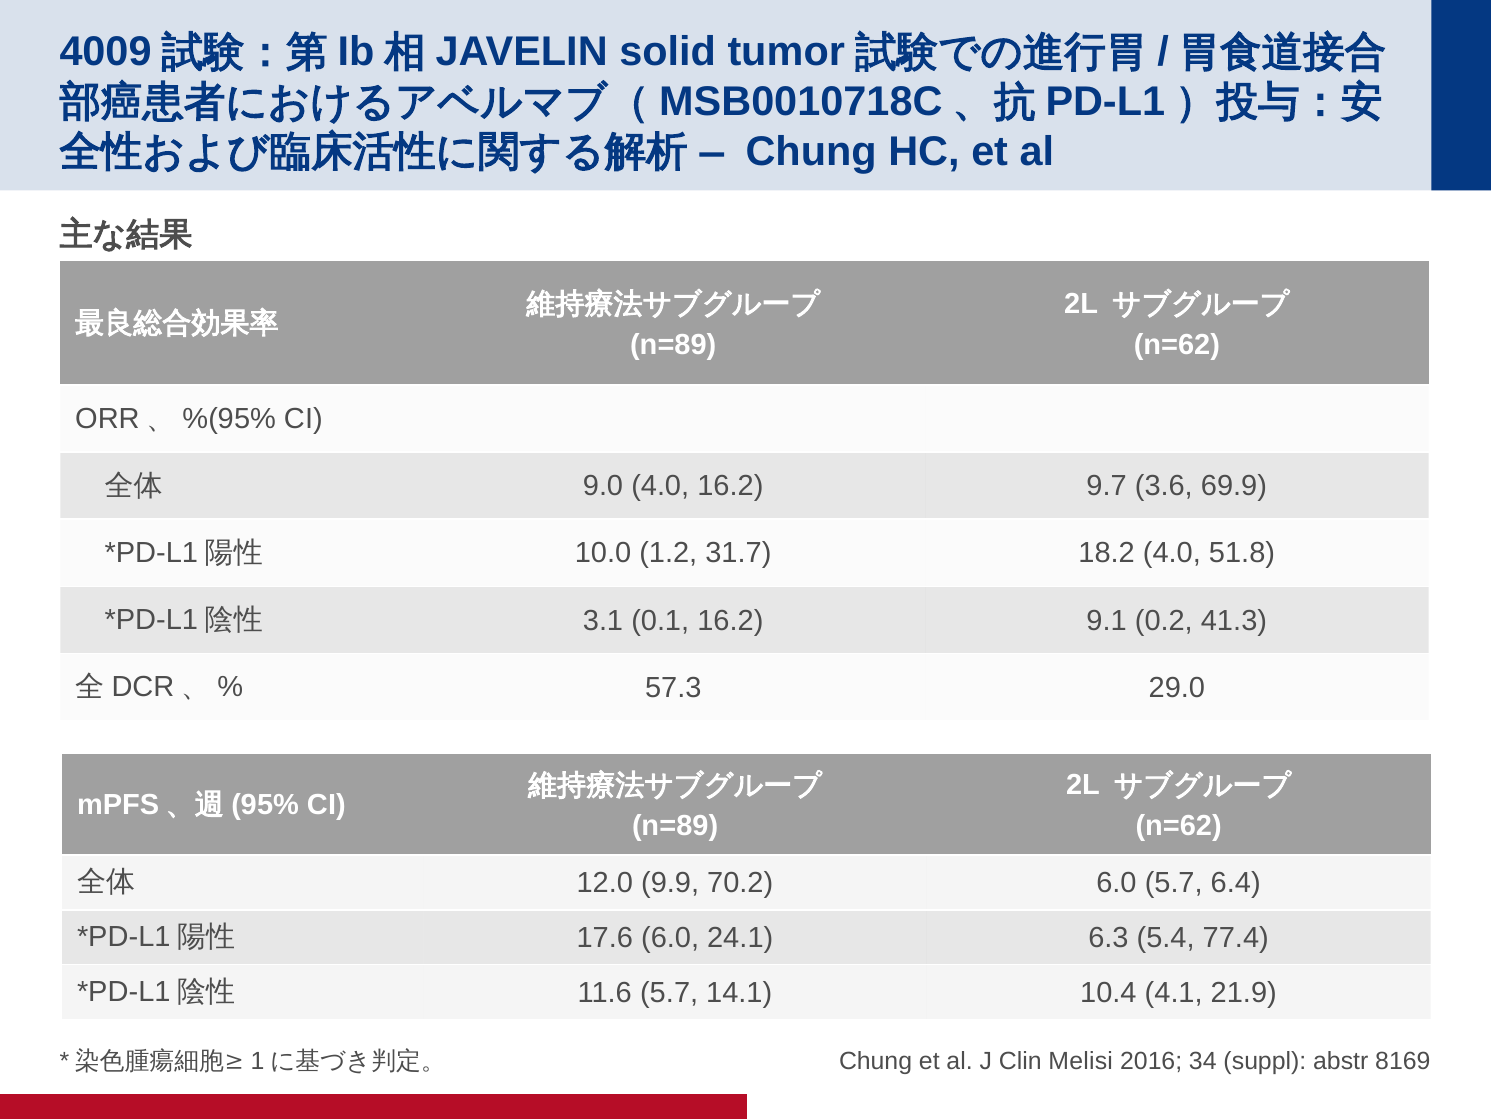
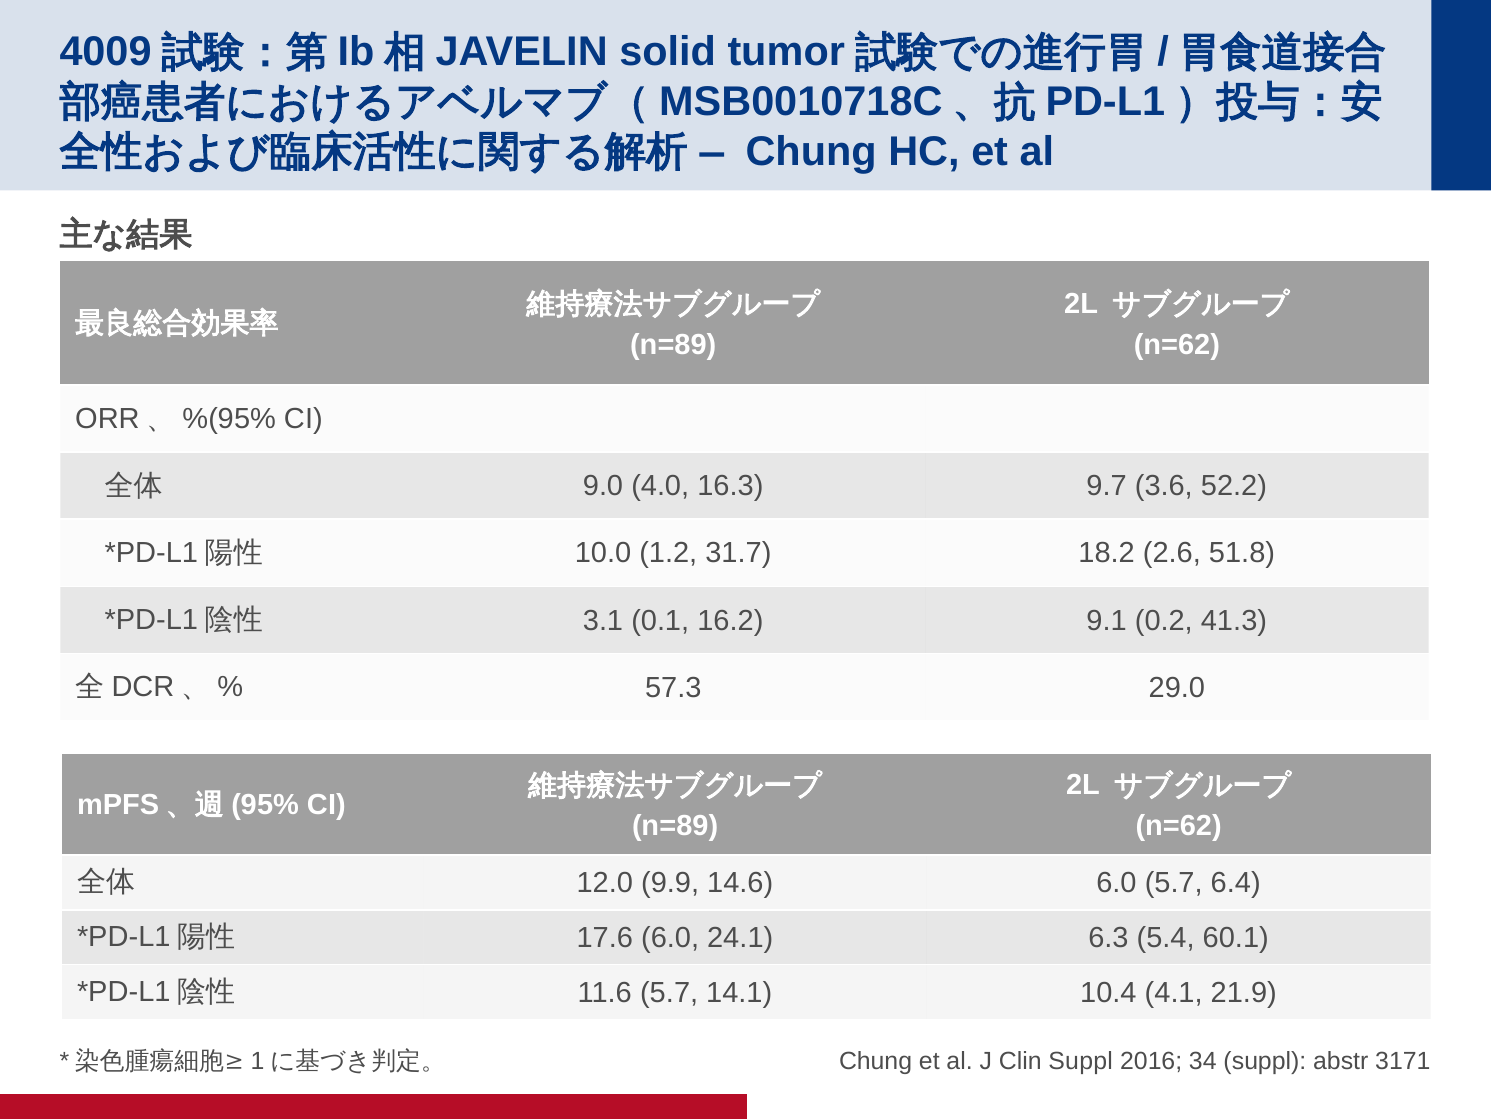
4.0 16.2: 16.2 -> 16.3 (730, 486)
69.9: 69.9 -> 52.2 (1234, 486)
18.2 4.0: 4.0 -> 2.6 (1172, 553)
70.2: 70.2 -> 14.6 (740, 882)
77.4: 77.4 -> 60.1 (1236, 937)
Clin Melisi: Melisi -> Suppl (1081, 1060)
8169: 8169 -> 3171 (1403, 1060)
